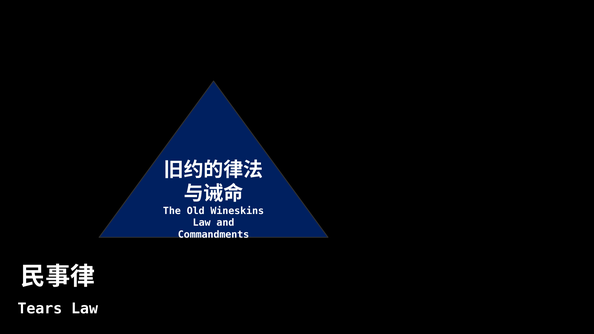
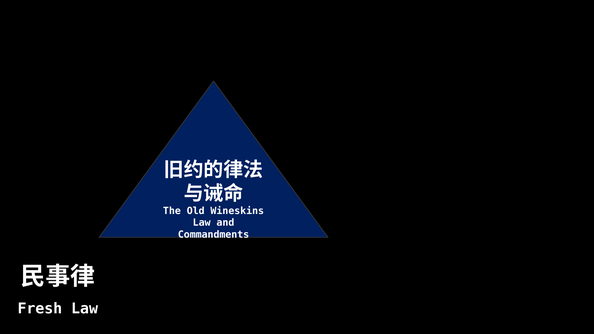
Tears: Tears -> Fresh (40, 309)
